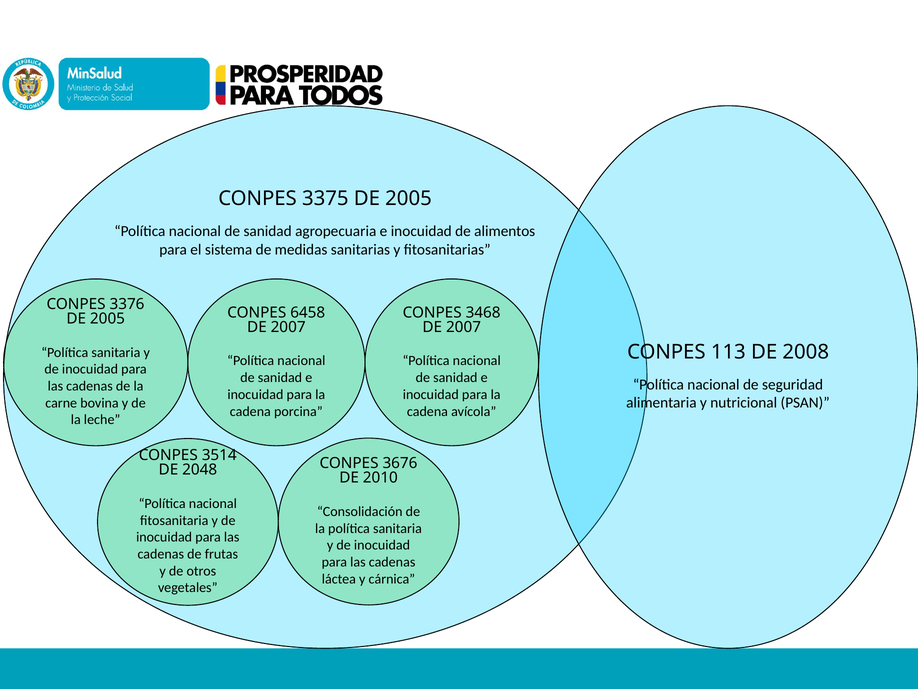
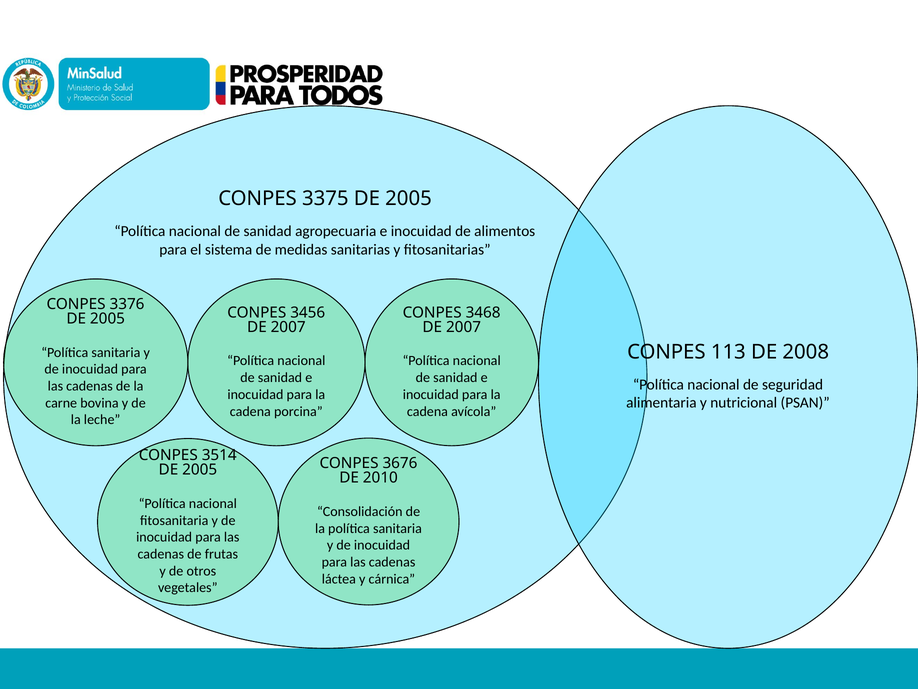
6458: 6458 -> 3456 (308, 312)
2048: 2048 -> 2005 (200, 470)
